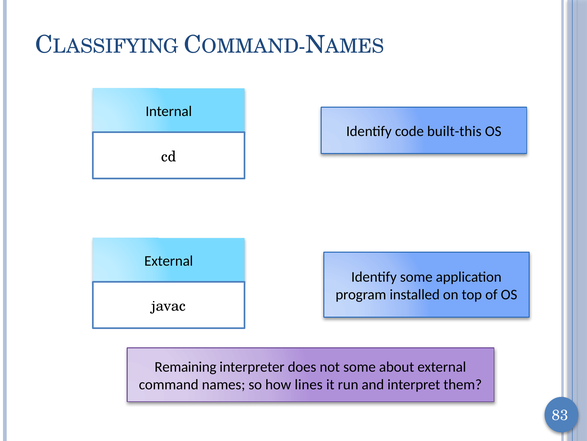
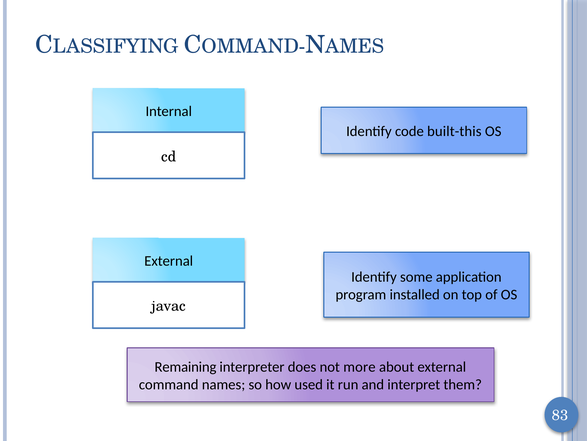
not some: some -> more (359, 366)
lines: lines -> used (309, 384)
